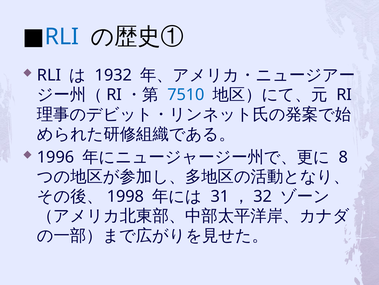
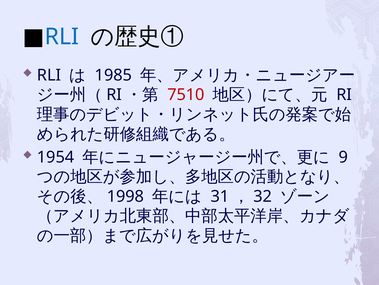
1932: 1932 -> 1985 (113, 75)
7510 colour: blue -> red (186, 95)
1996: 1996 -> 1954 (56, 157)
8: 8 -> 9 (343, 157)
